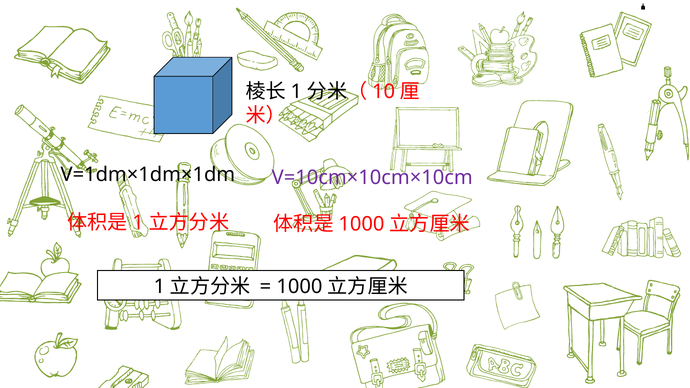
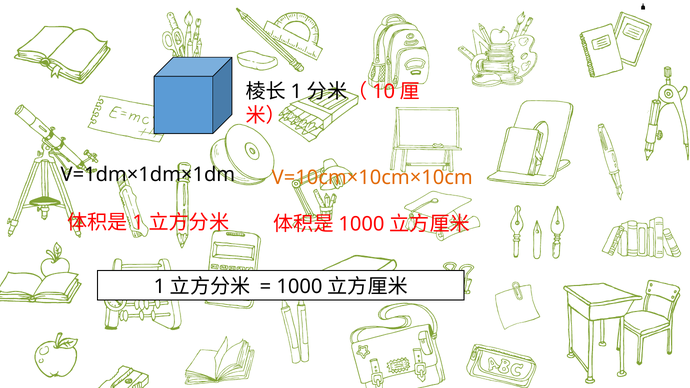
V=10cm×10cm×10cm colour: purple -> orange (372, 178)
